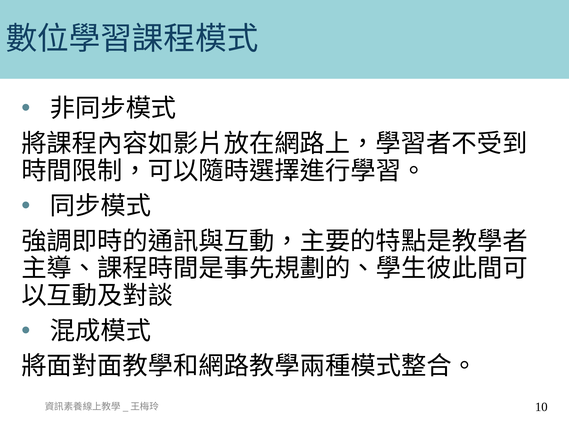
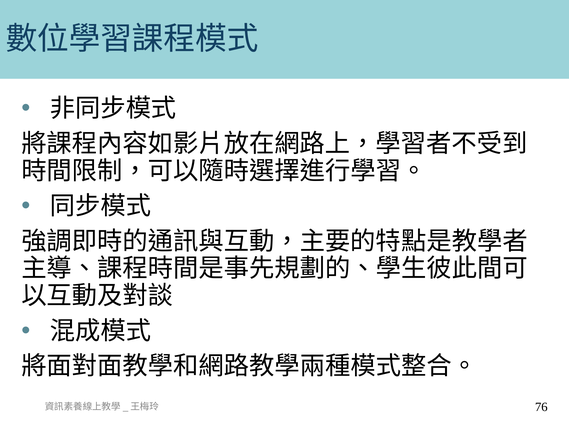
10: 10 -> 76 (541, 408)
